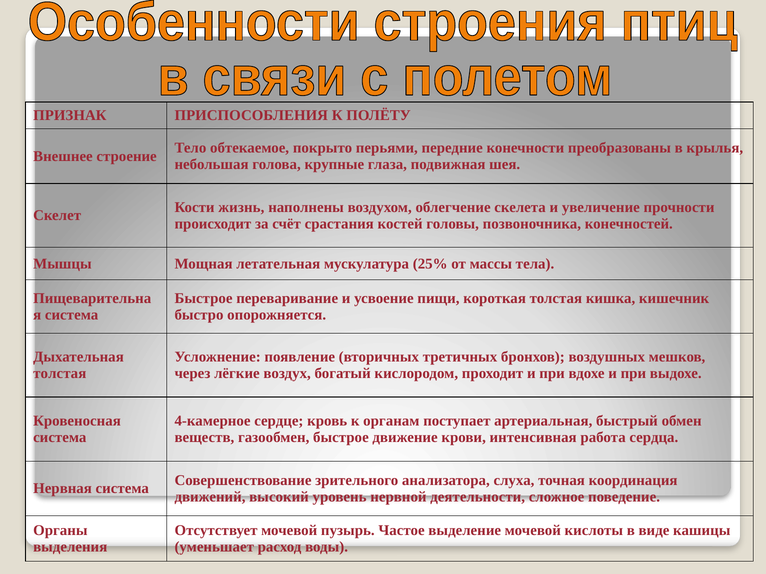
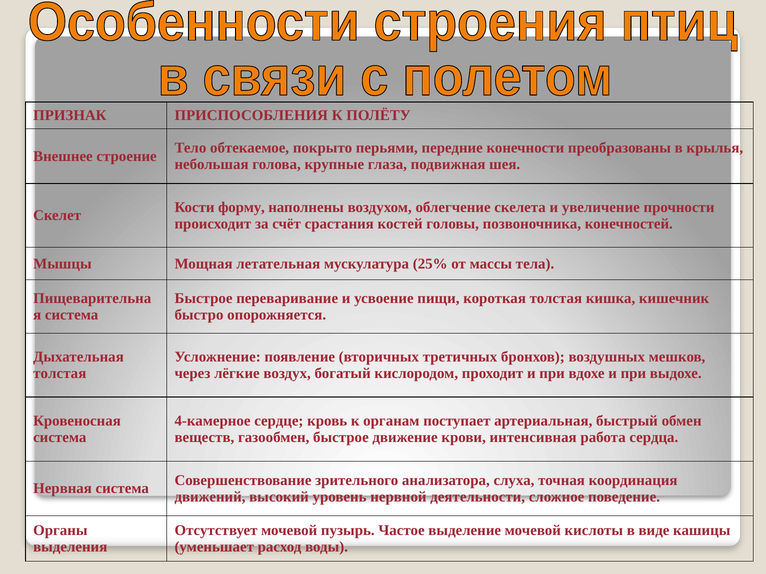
жизнь: жизнь -> форму (241, 207)
